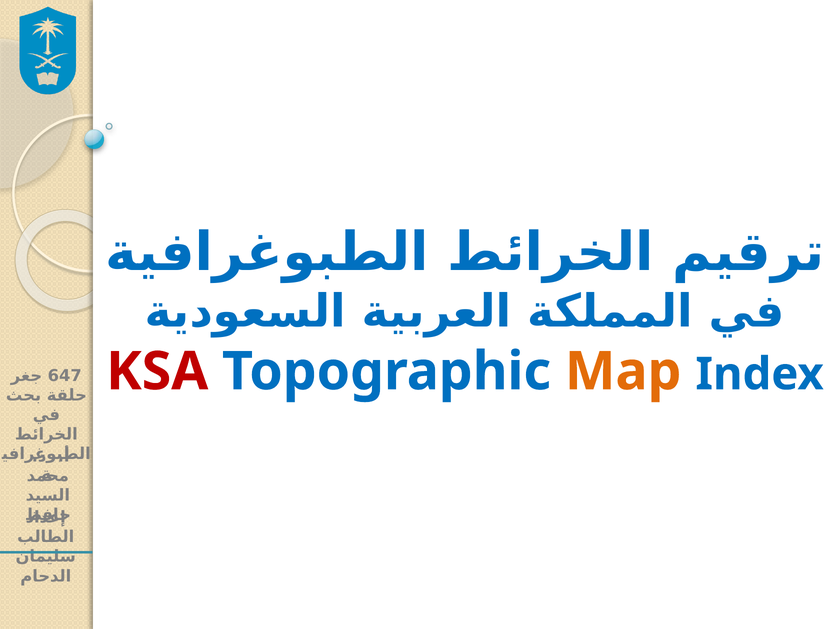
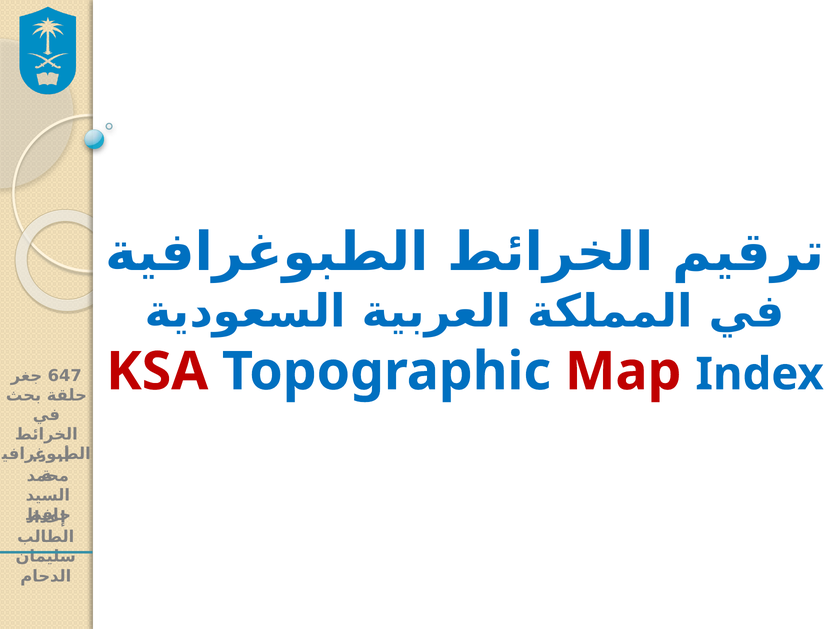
Map colour: orange -> red (623, 372)
